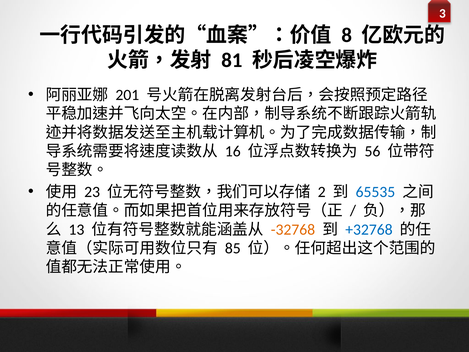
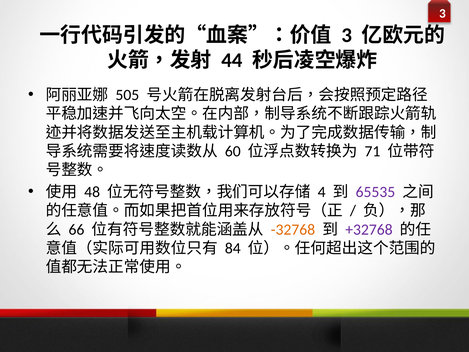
8: 8 -> 3 (347, 35)
81: 81 -> 44 (232, 60)
201: 201 -> 505 (127, 95)
16: 16 -> 60 (233, 151)
56: 56 -> 71 (372, 151)
23: 23 -> 48 (92, 192)
2: 2 -> 4 (322, 192)
65535 colour: blue -> purple (375, 192)
13: 13 -> 66 (76, 229)
+32768 colour: blue -> purple (369, 229)
85: 85 -> 84 (233, 248)
